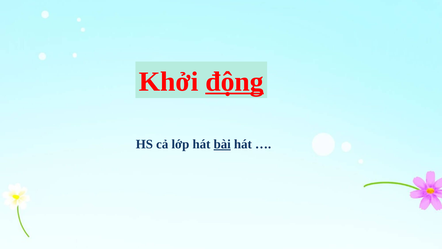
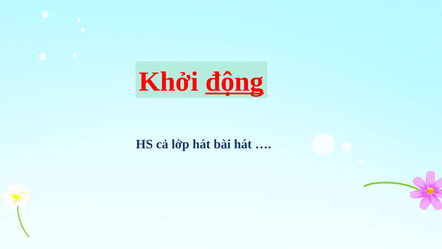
bài underline: present -> none (222, 144)
